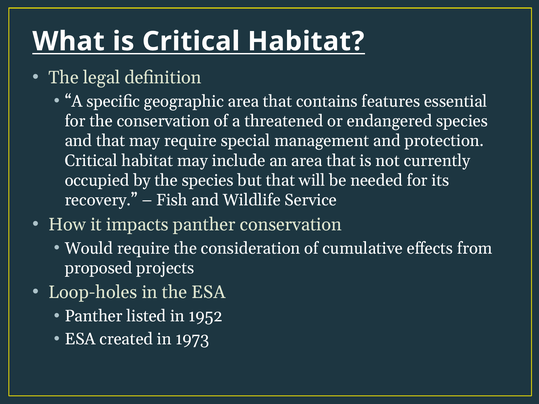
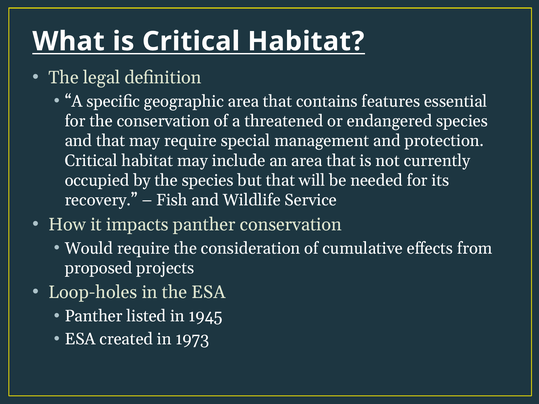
1952: 1952 -> 1945 (206, 316)
